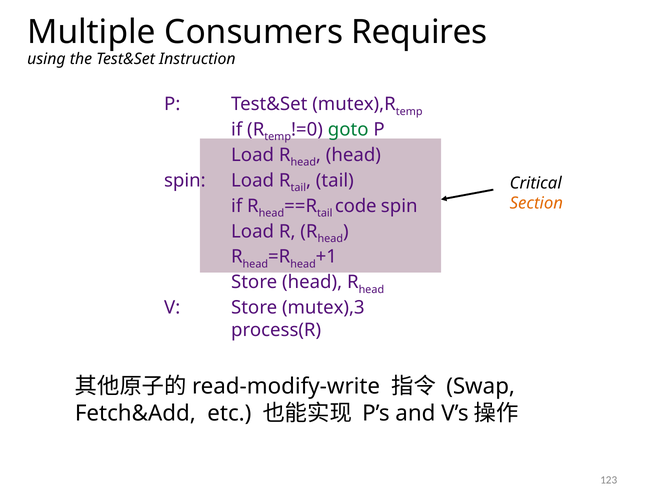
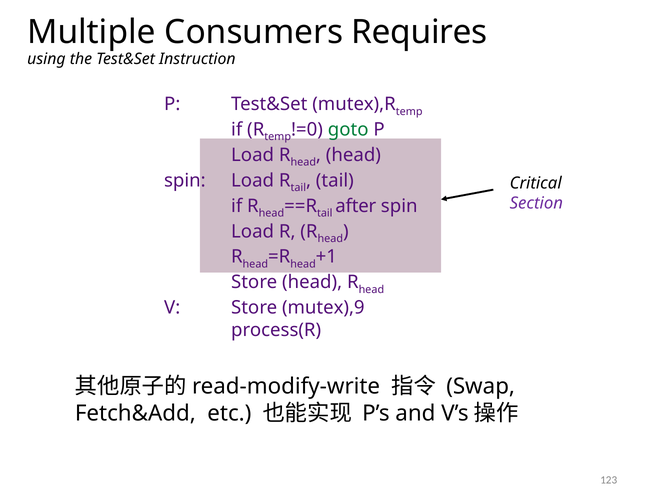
Section colour: orange -> purple (536, 203)
code: code -> after (356, 206)
mutex),3: mutex),3 -> mutex),9 (323, 307)
